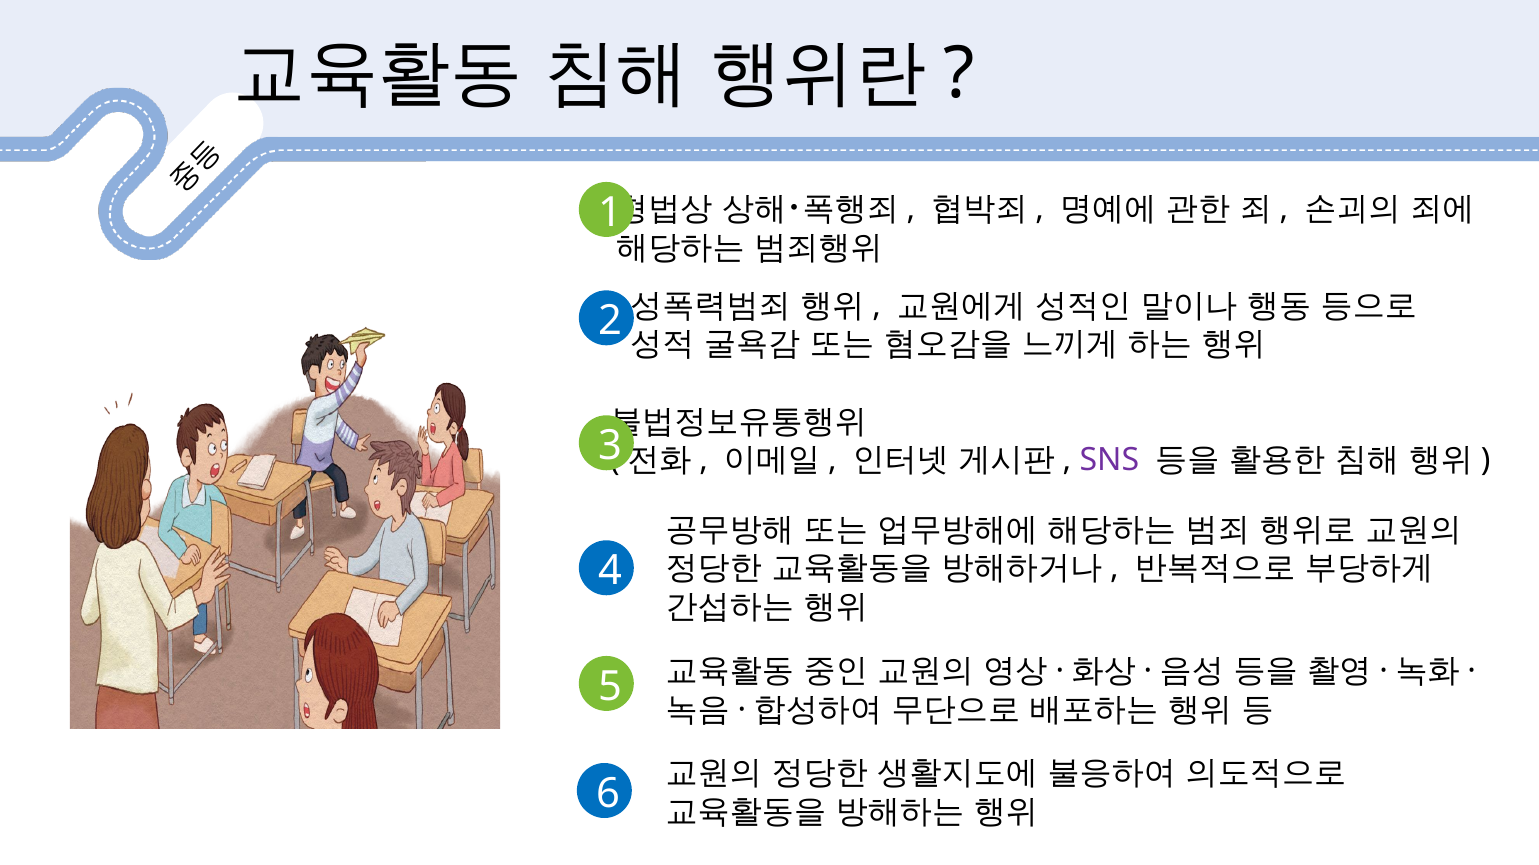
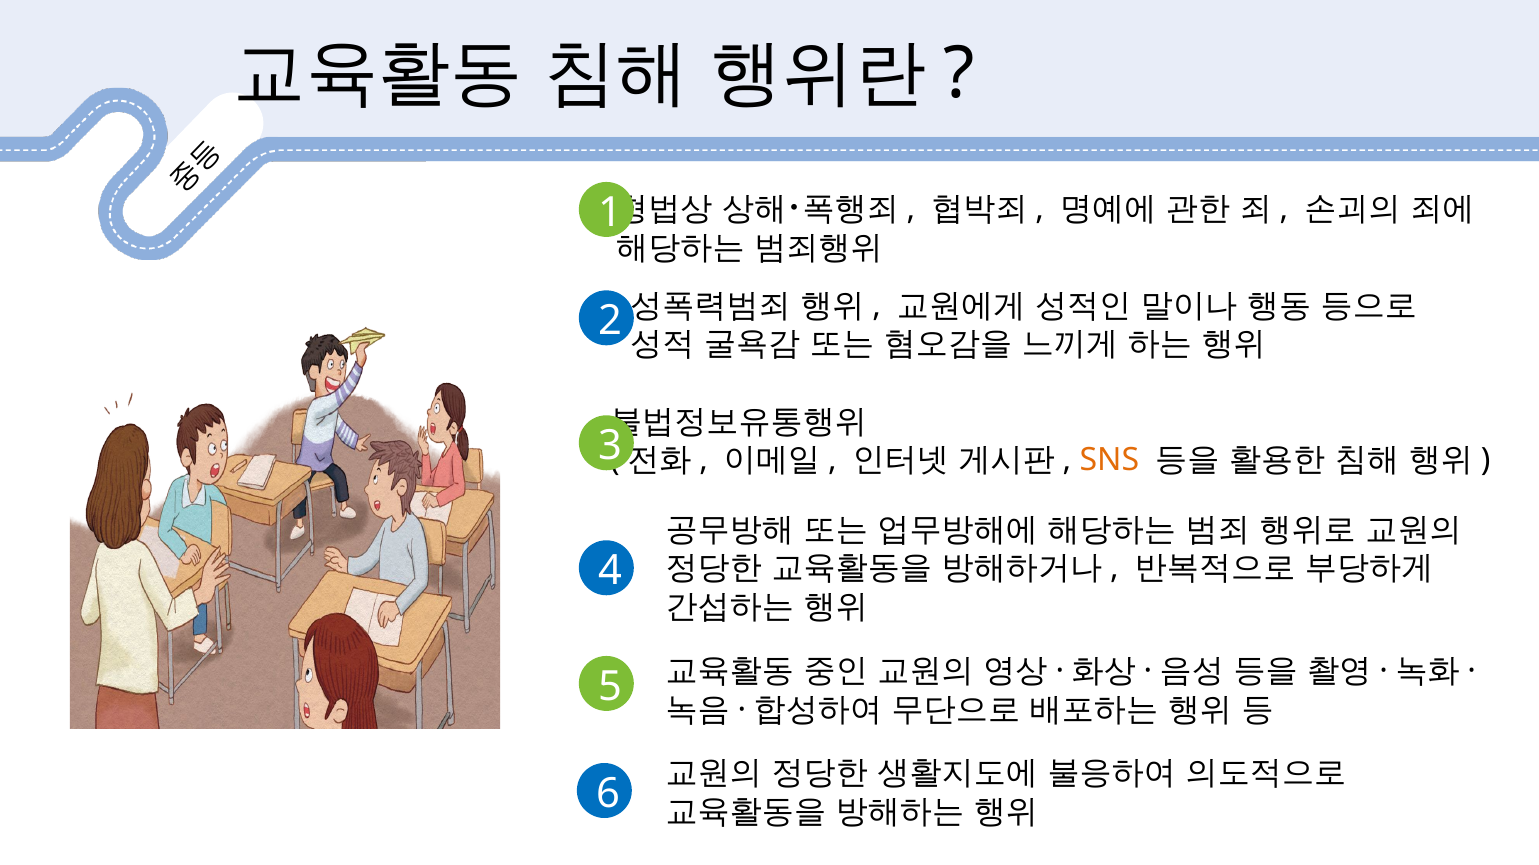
SNS colour: purple -> orange (1109, 460)
